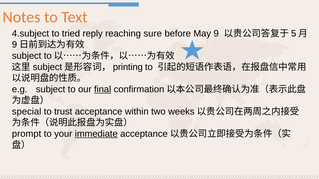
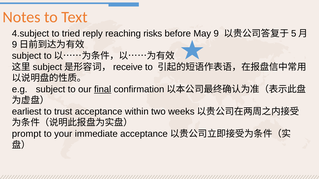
sure: sure -> risks (153, 34)
printing: printing -> receive (128, 67)
special: special -> earliest (27, 112)
immediate underline: present -> none (96, 134)
